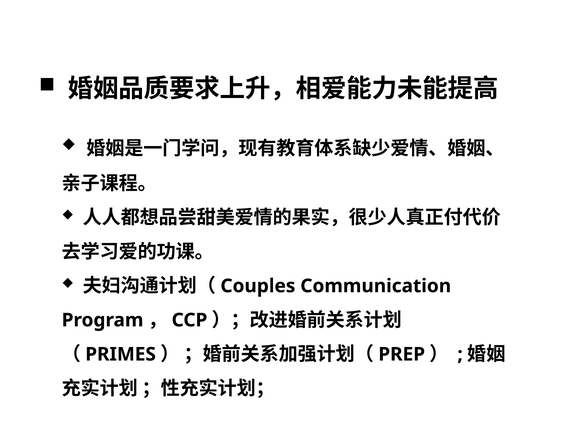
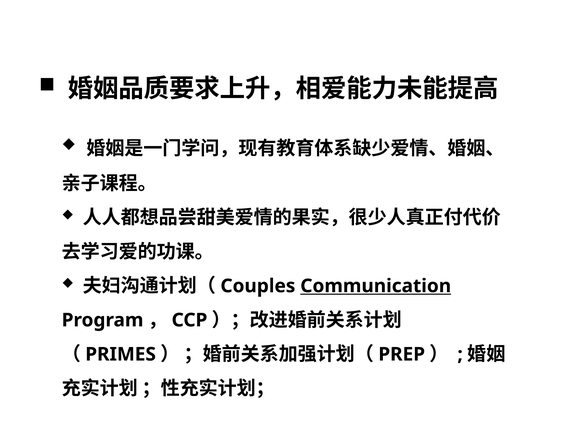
Communication underline: none -> present (376, 286)
